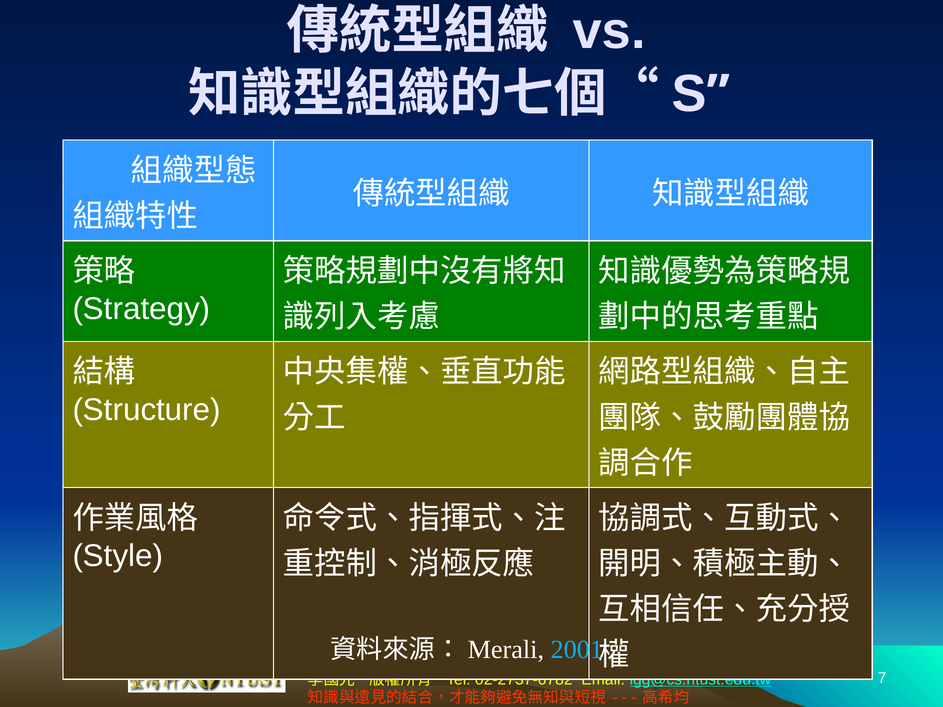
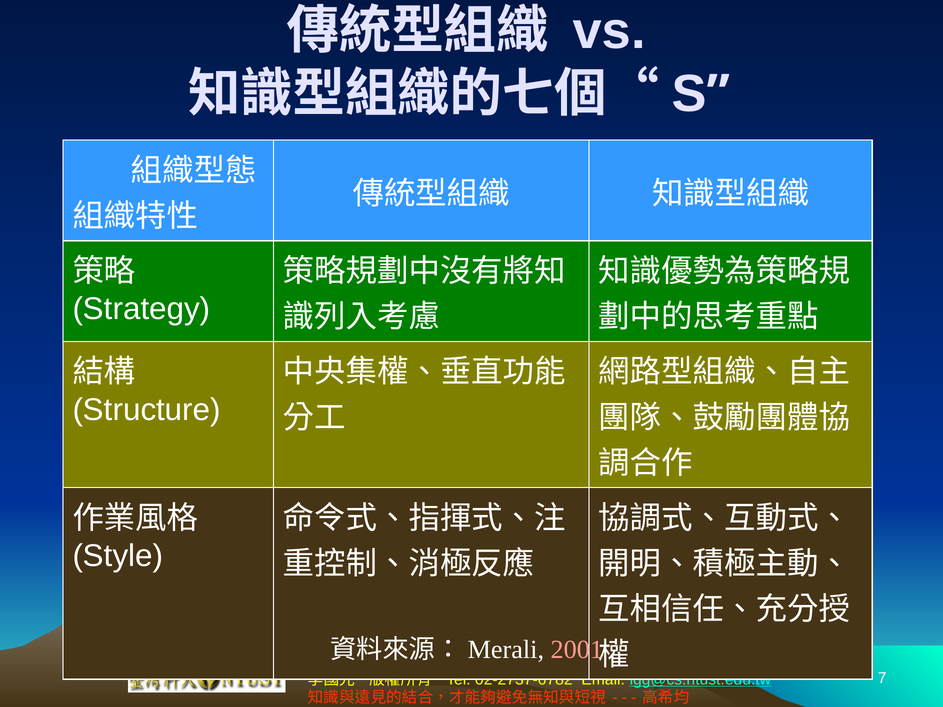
2001 colour: light blue -> pink (577, 650)
